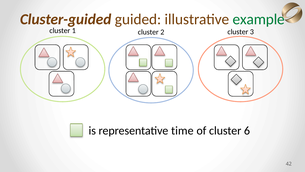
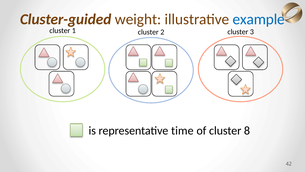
guided: guided -> weight (138, 19)
example colour: green -> blue (259, 19)
6: 6 -> 8 (247, 130)
